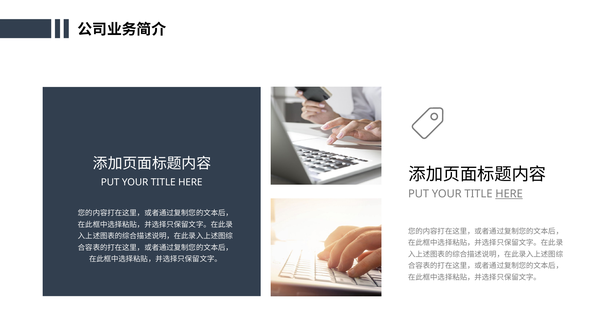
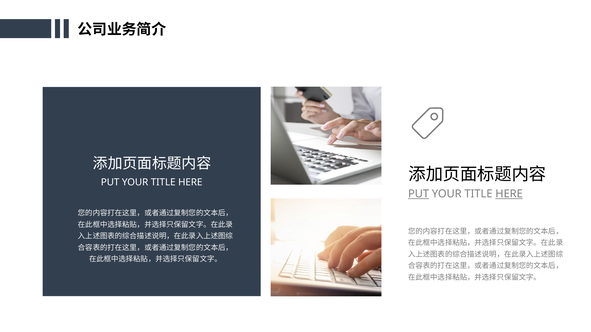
PUT underline: none -> present (419, 194)
